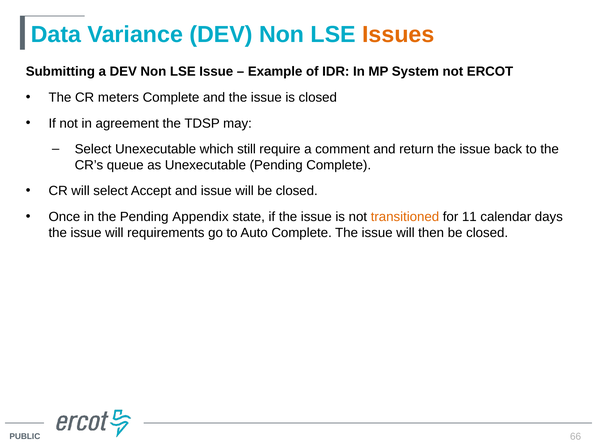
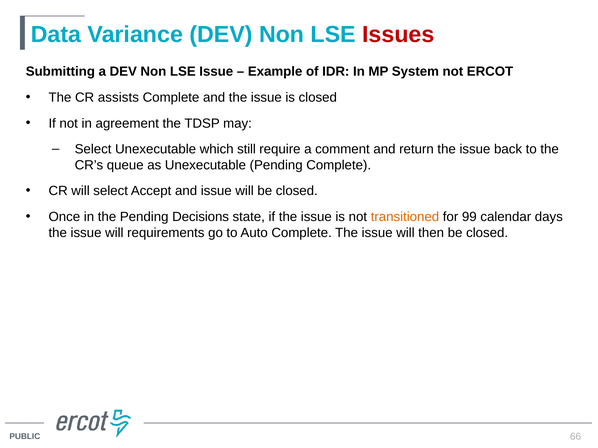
Issues colour: orange -> red (398, 34)
meters: meters -> assists (118, 98)
Appendix: Appendix -> Decisions (201, 217)
11: 11 -> 99 (469, 217)
